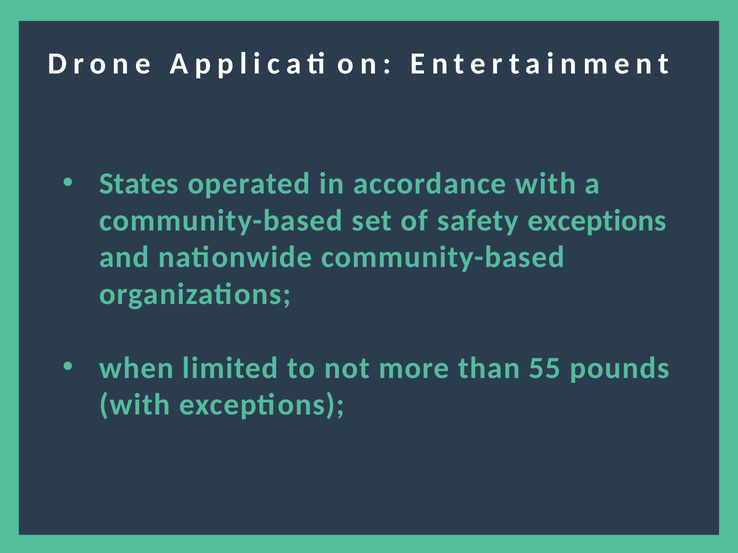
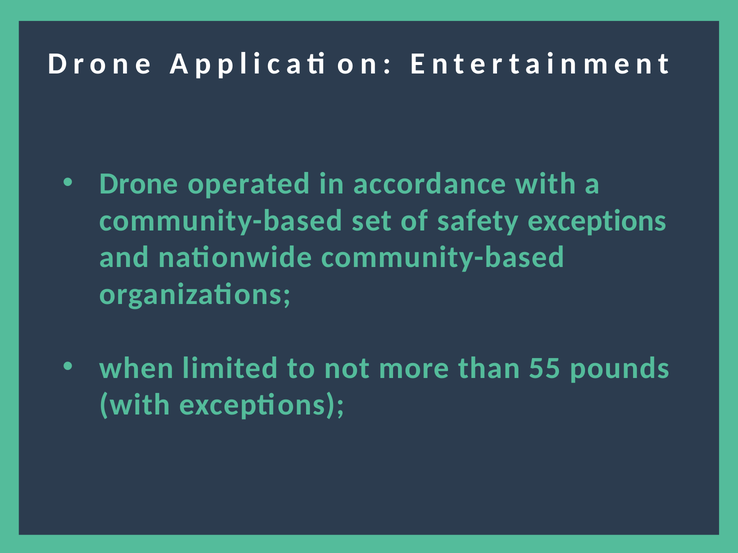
States: States -> Drone (139, 184)
